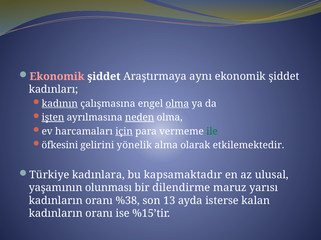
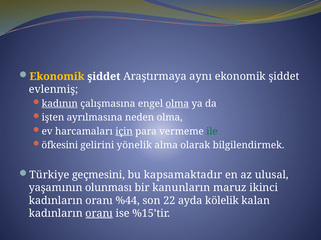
Ekonomik colour: pink -> yellow (57, 77)
kadınları: kadınları -> evlenmiş (54, 90)
işten underline: present -> none (53, 118)
neden underline: present -> none (140, 118)
etkilemektedir: etkilemektedir -> bilgilendirmek (249, 146)
kadınlara: kadınlara -> geçmesini (98, 175)
dilendirme: dilendirme -> kanunların (181, 188)
yarısı: yarısı -> ikinci (264, 188)
%38: %38 -> %44 (128, 201)
13: 13 -> 22 (169, 201)
isterse: isterse -> kölelik (222, 201)
oranı underline: none -> present (99, 214)
